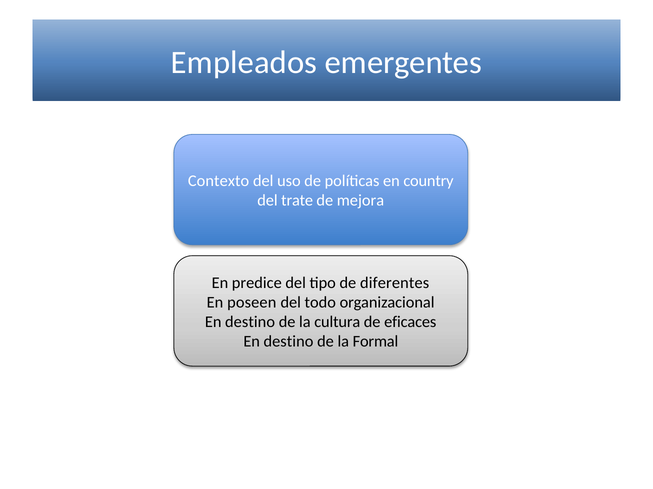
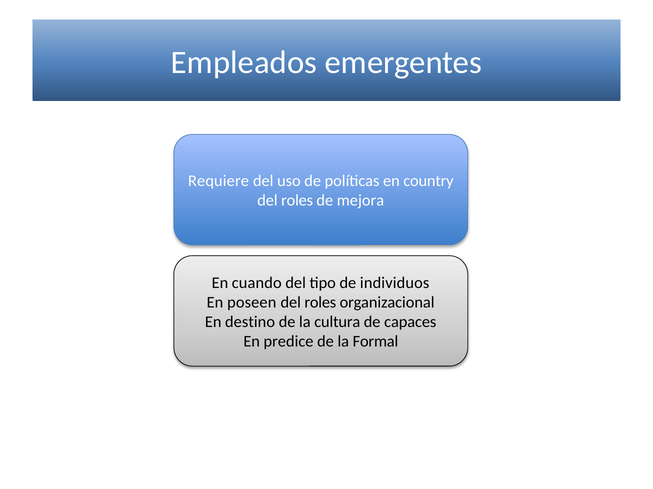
Contexto: Contexto -> Requiere (219, 181)
trate: trate -> roles (297, 201)
predice: predice -> cuando (257, 283)
diferentes: diferentes -> individuos (395, 283)
todo: todo -> roles (320, 303)
eficaces: eficaces -> capaces (410, 322)
destino: destino -> predice (288, 342)
